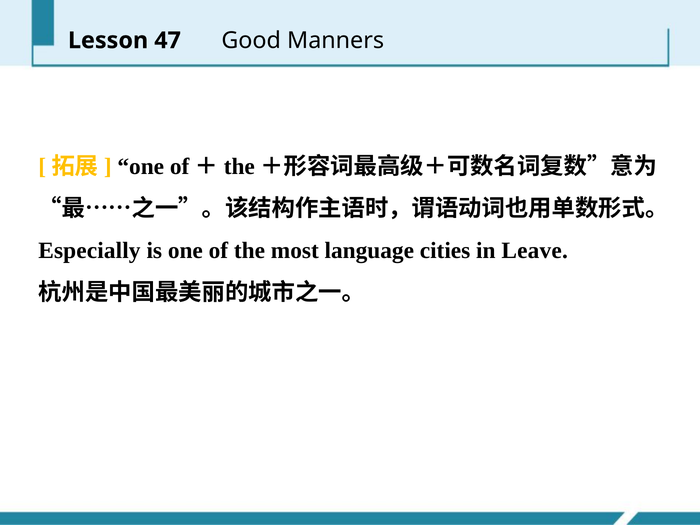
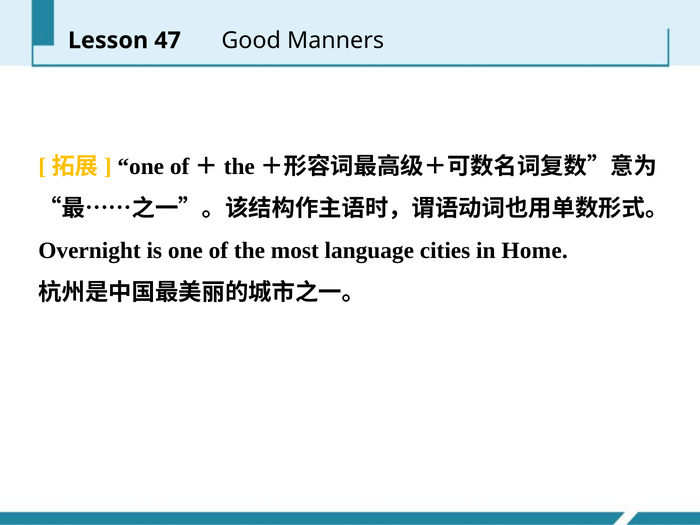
Especially: Especially -> Overnight (90, 251)
Leave: Leave -> Home (535, 251)
